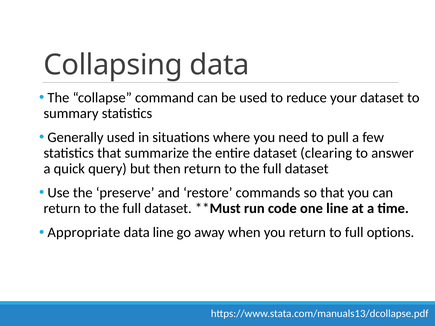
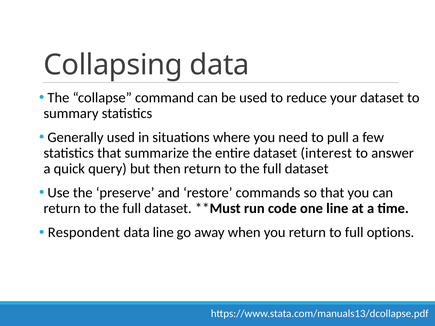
clearing: clearing -> interest (326, 153)
Appropriate: Appropriate -> Respondent (84, 233)
